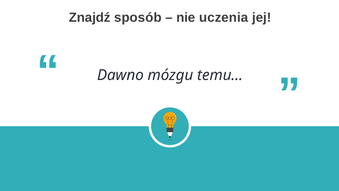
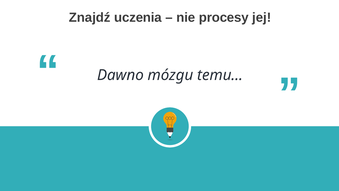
sposób: sposób -> uczenia (138, 17)
uczenia: uczenia -> procesy (224, 17)
